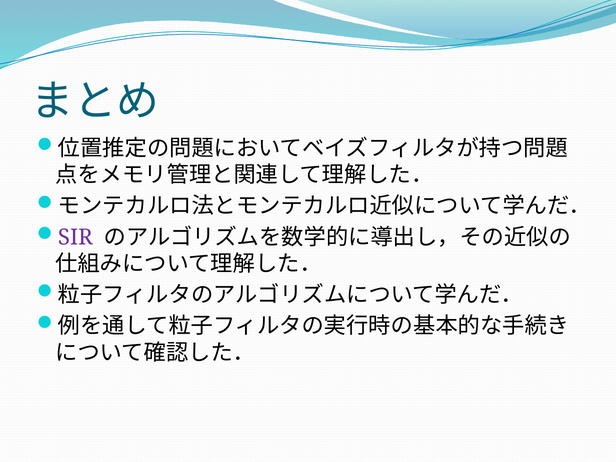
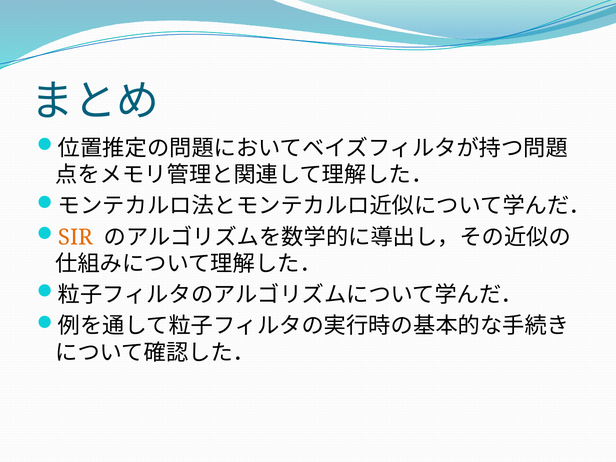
SIR colour: purple -> orange (75, 237)
